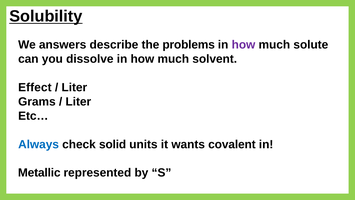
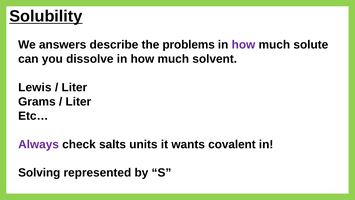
Effect: Effect -> Lewis (35, 87)
Always colour: blue -> purple (39, 144)
solid: solid -> salts (113, 144)
Metallic: Metallic -> Solving (39, 173)
